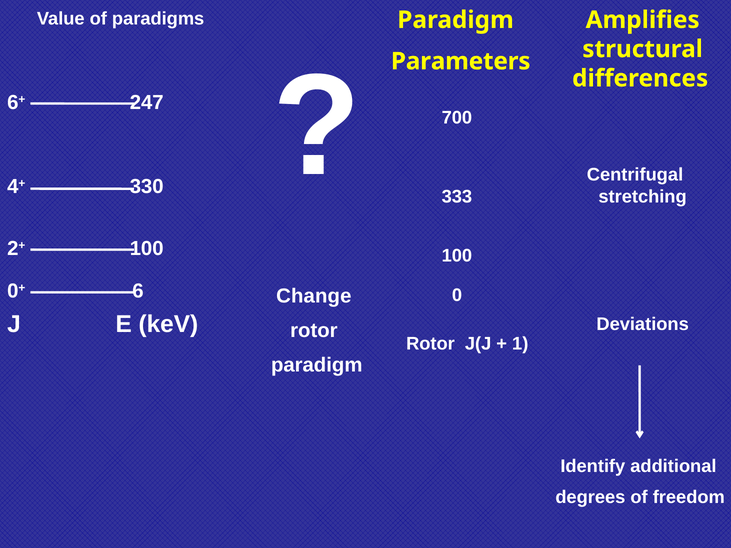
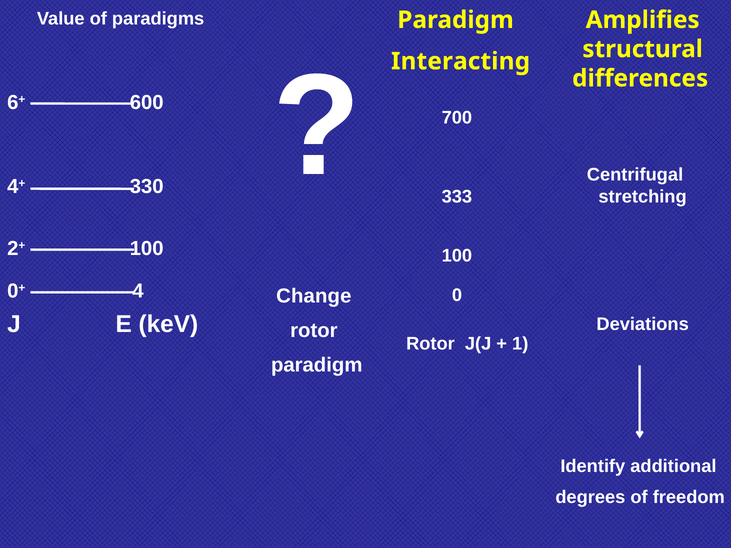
Parameters: Parameters -> Interacting (461, 61)
247: 247 -> 600 (147, 102)
6: 6 -> 4 (138, 291)
